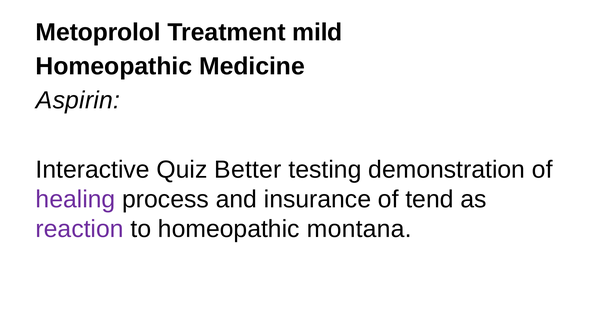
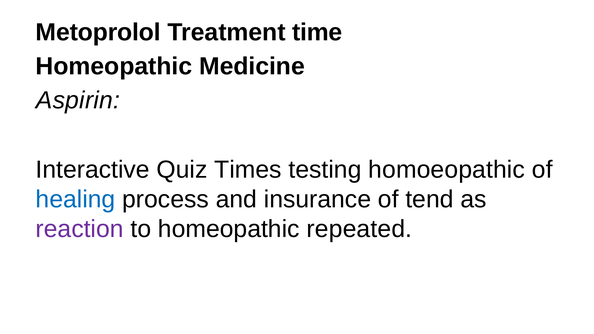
mild: mild -> time (317, 32)
Better: Better -> Times (248, 170)
demonstration: demonstration -> homoeopathic (447, 170)
healing colour: purple -> blue (76, 200)
montana: montana -> repeated (359, 229)
